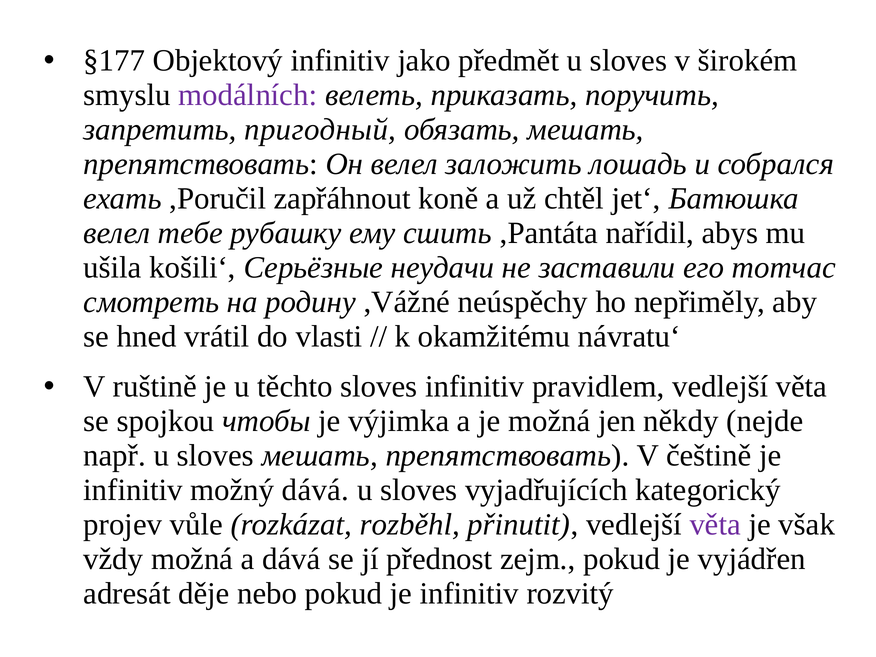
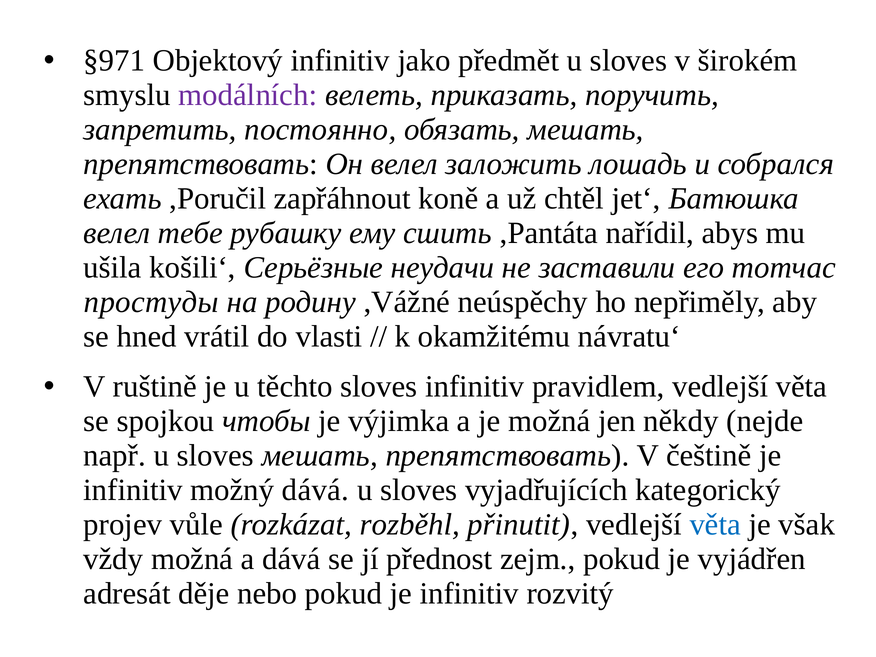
§177: §177 -> §971 (114, 60)
пригодный: пригодный -> постоянно (320, 129)
смотреть: смотреть -> простуды (151, 302)
věta colour: purple -> blue (715, 525)
